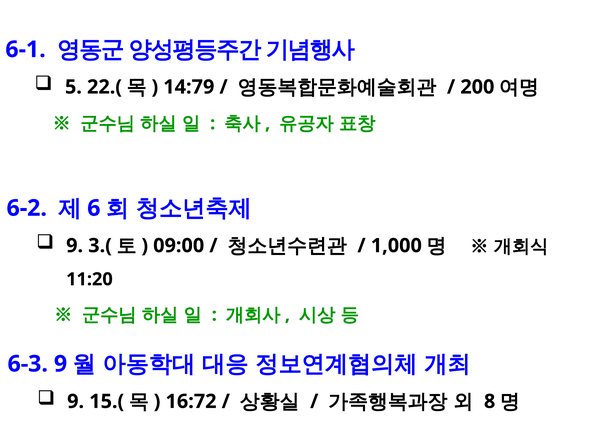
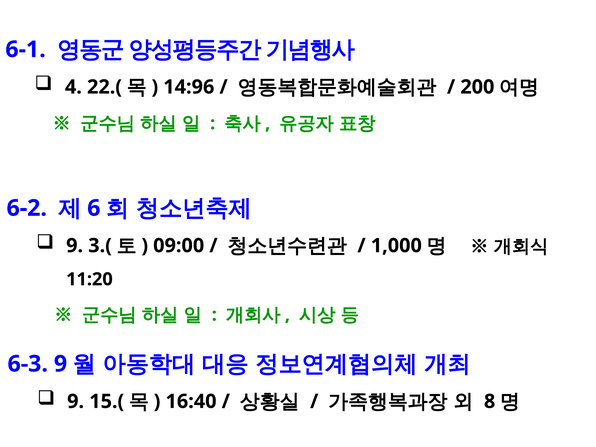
5: 5 -> 4 (73, 87)
14:79: 14:79 -> 14:96 (189, 87)
16:72: 16:72 -> 16:40 (191, 401)
